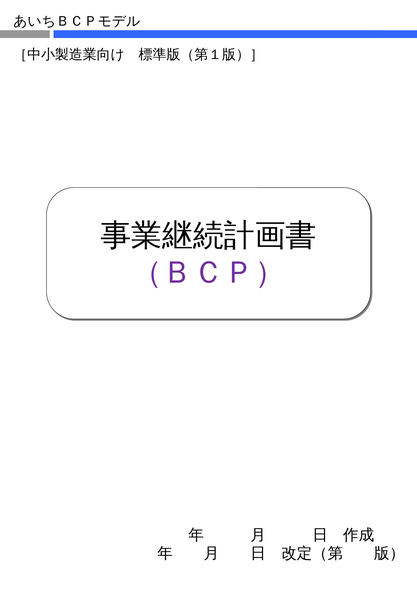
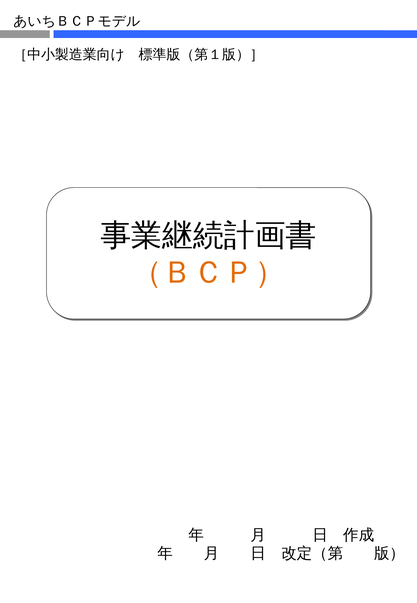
（ＢＣＰ） colour: purple -> orange (209, 272)
